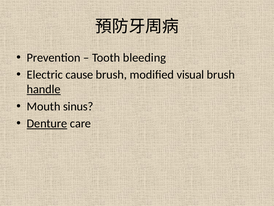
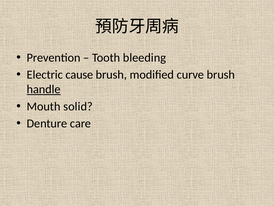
visual: visual -> curve (190, 75)
sinus: sinus -> solid (78, 106)
Denture underline: present -> none (47, 123)
